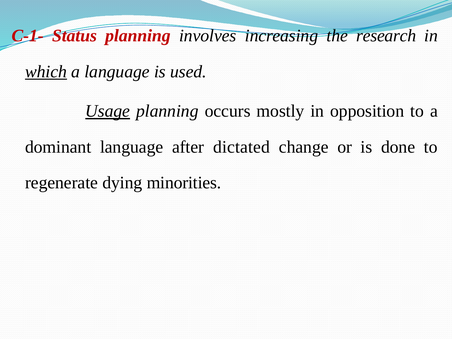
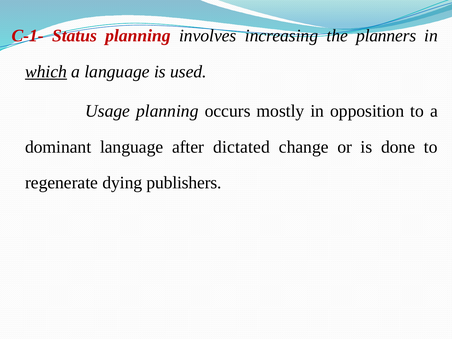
research: research -> planners (386, 36)
Usage underline: present -> none (108, 111)
minorities: minorities -> publishers (184, 183)
